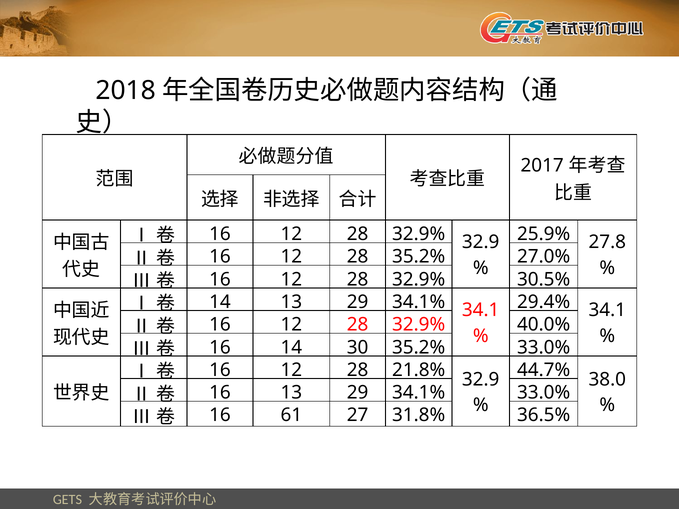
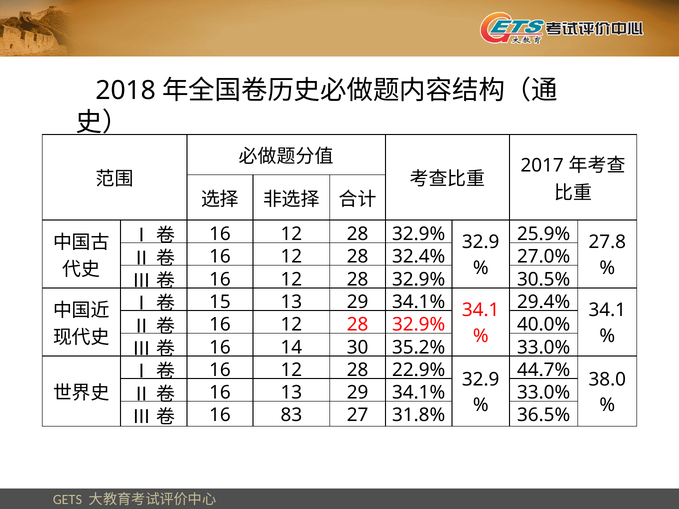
28 35.2%: 35.2% -> 32.4% (419, 257)
14: 14 -> 15 (220, 302)
21.8%: 21.8% -> 22.9% (419, 370)
61: 61 -> 83 (291, 415)
